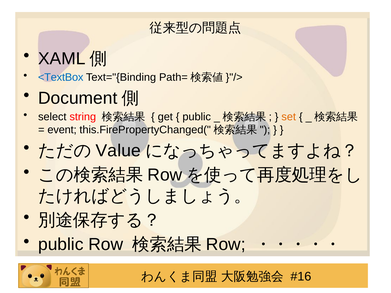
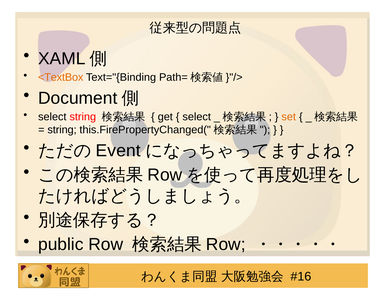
<TextBox colour: blue -> orange (61, 77)
public: public -> select (197, 117)
event: event -> string (62, 130)
Value: Value -> Event (118, 151)
